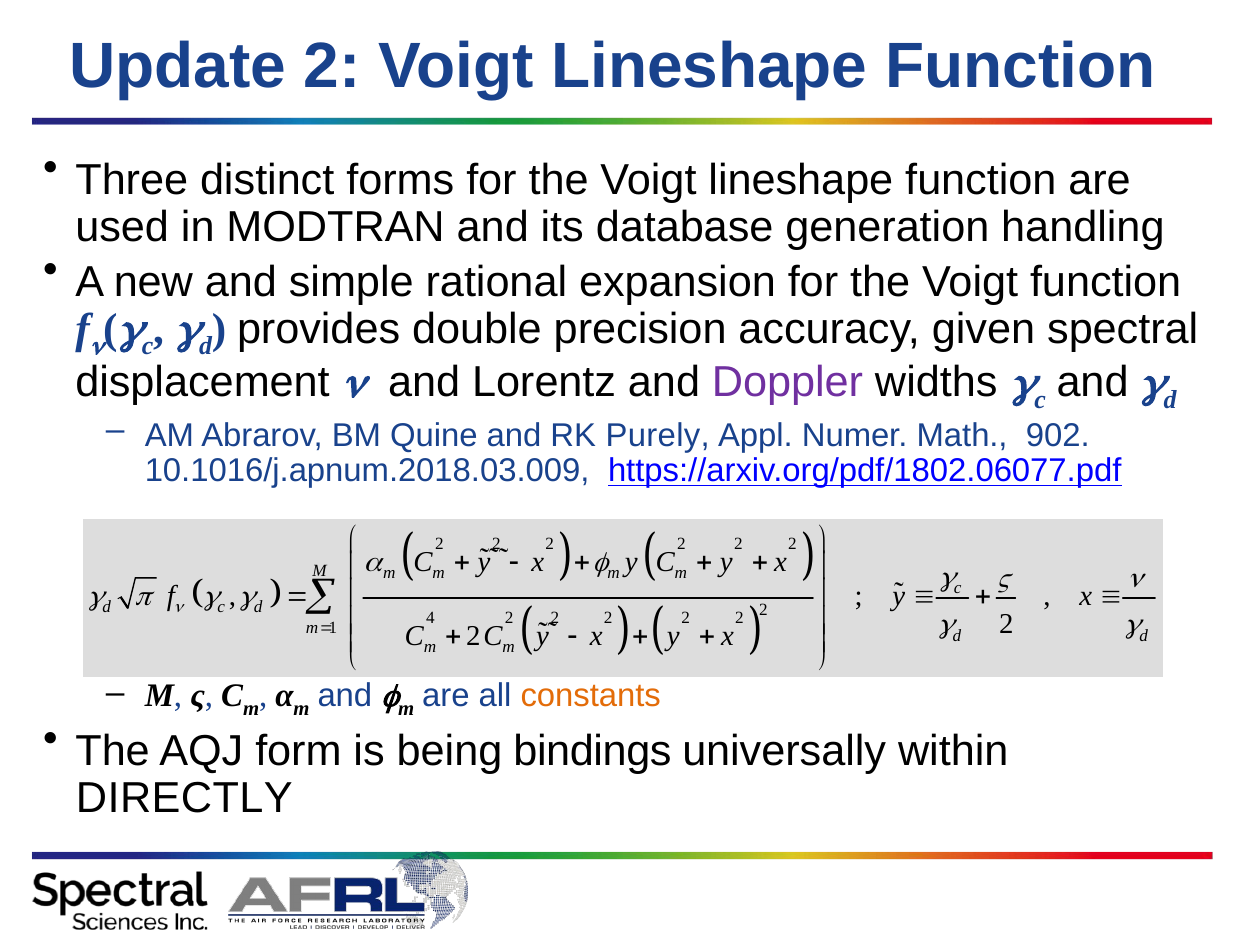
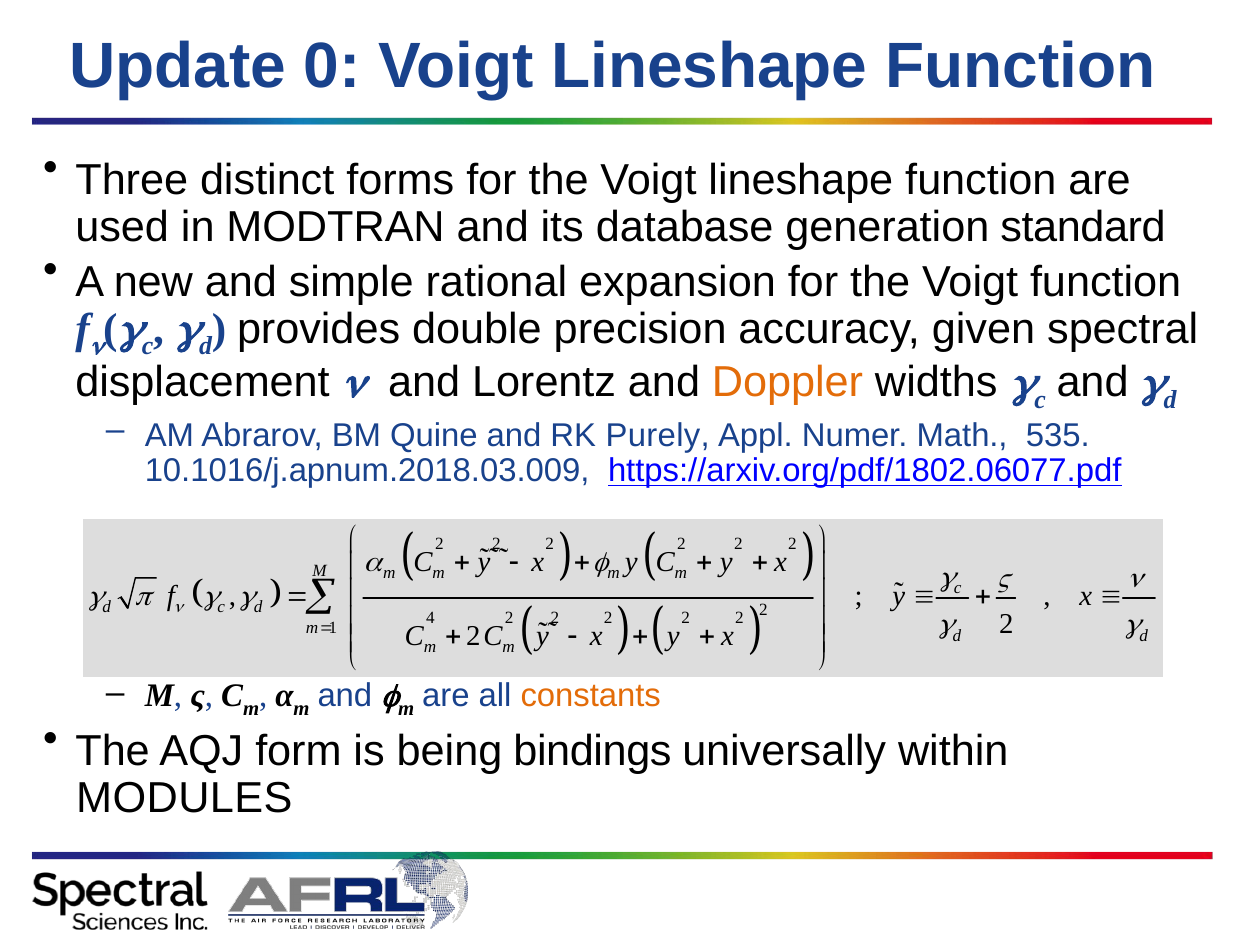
Update 2: 2 -> 0 (332, 67)
handling: handling -> standard (1083, 227)
Doppler colour: purple -> orange (787, 382)
902: 902 -> 535 (1058, 435)
DIRECTLY: DIRECTLY -> MODULES (184, 798)
